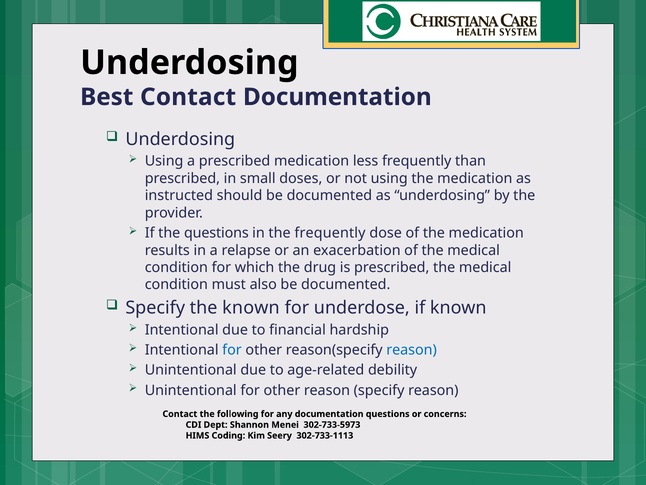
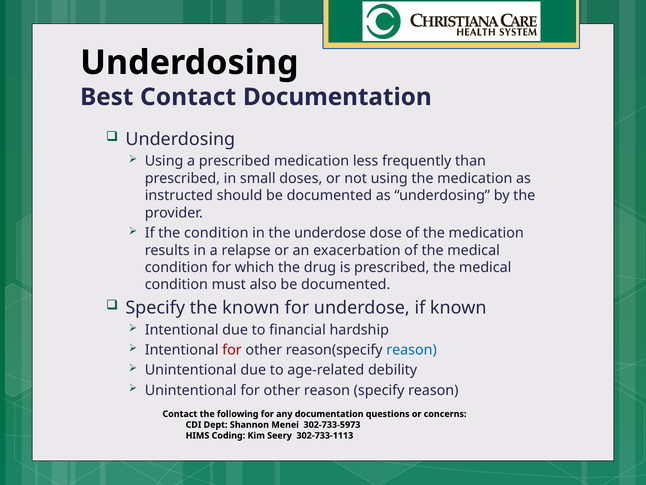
the questions: questions -> condition (216, 233)
the frequently: frequently -> underdose (330, 233)
for colour: blue -> red (232, 350)
